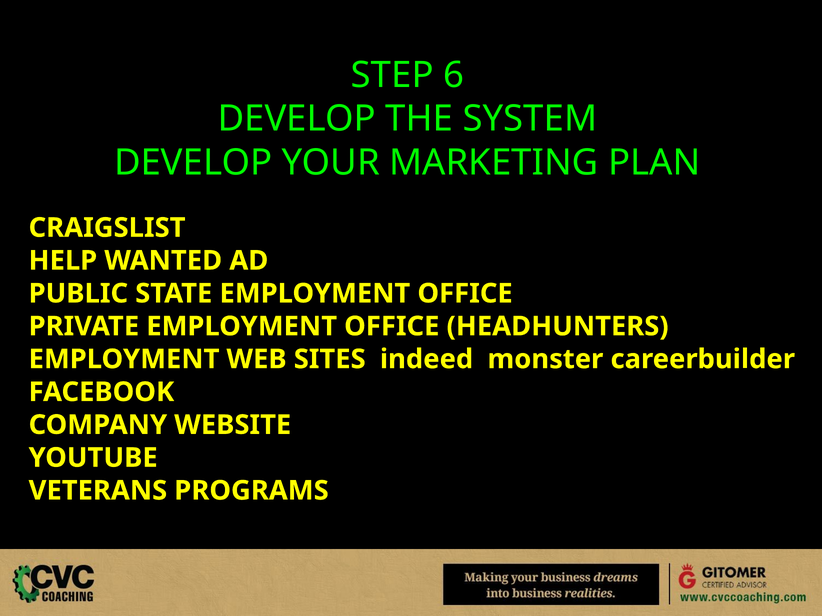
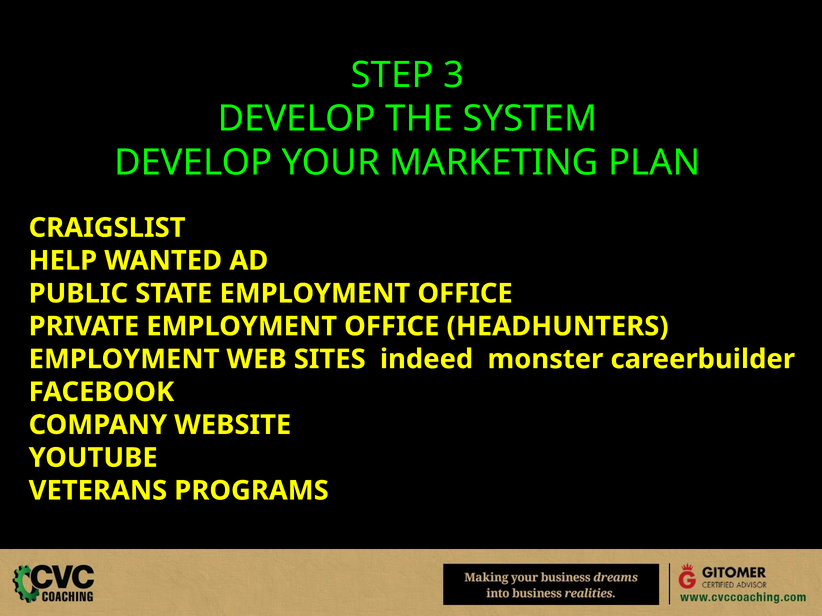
6: 6 -> 3 (454, 75)
